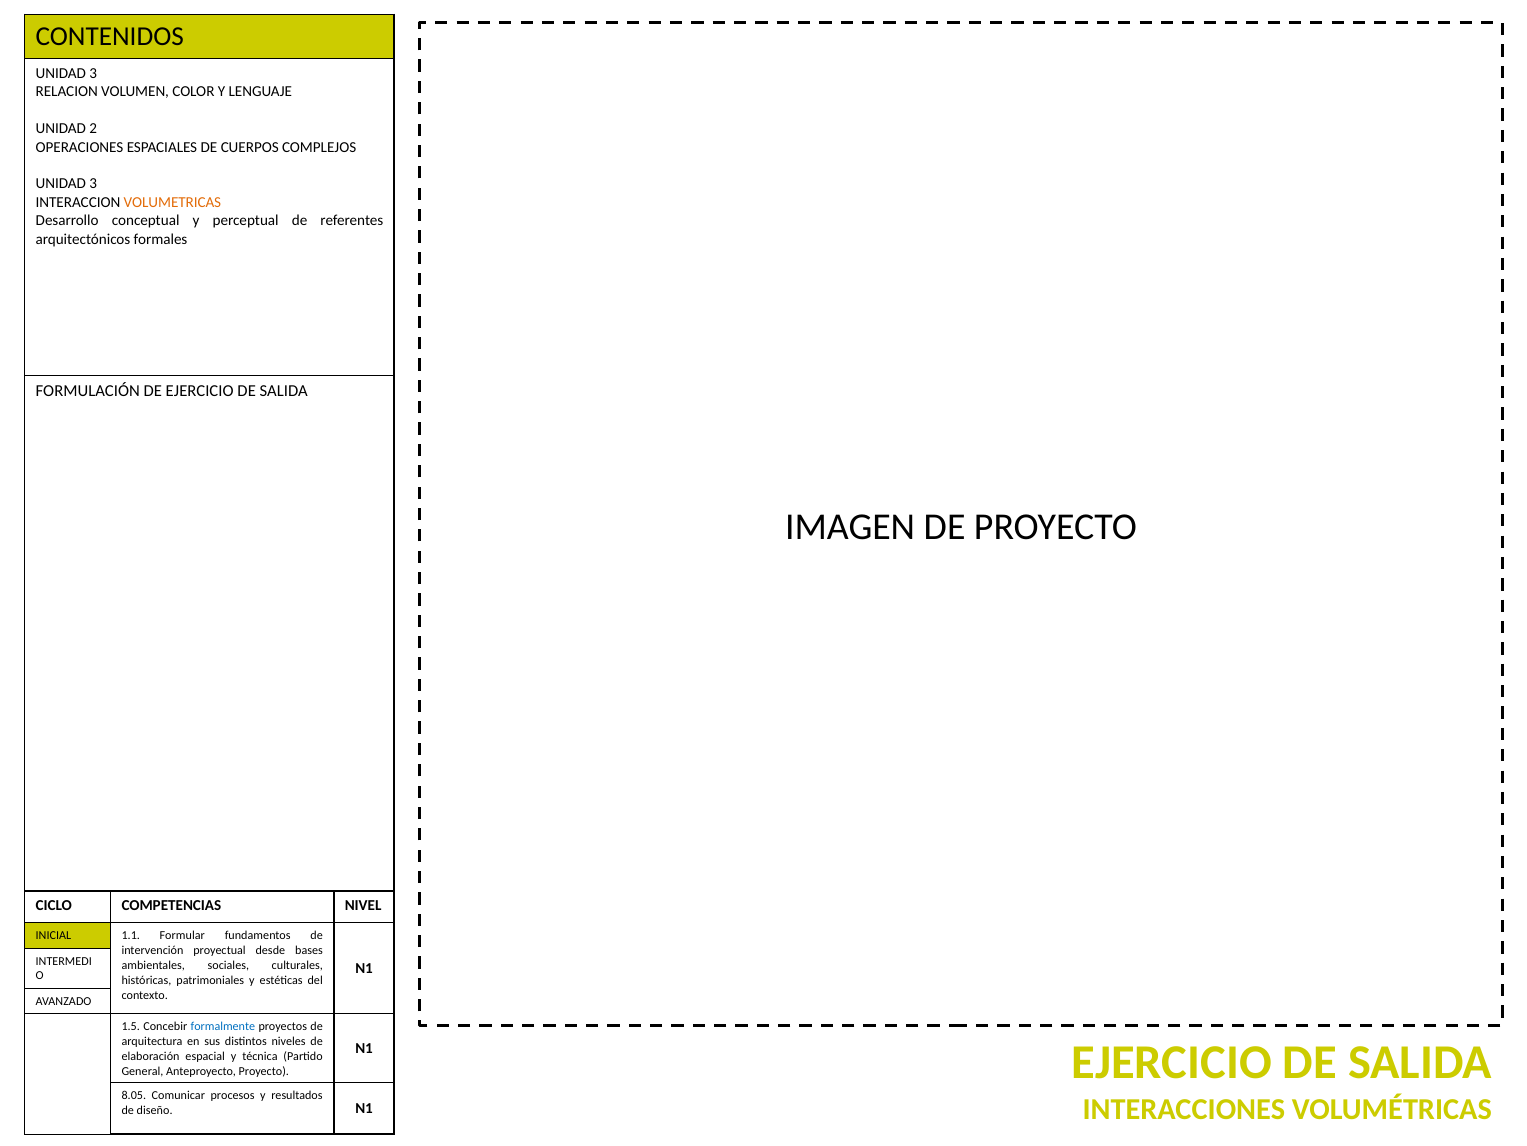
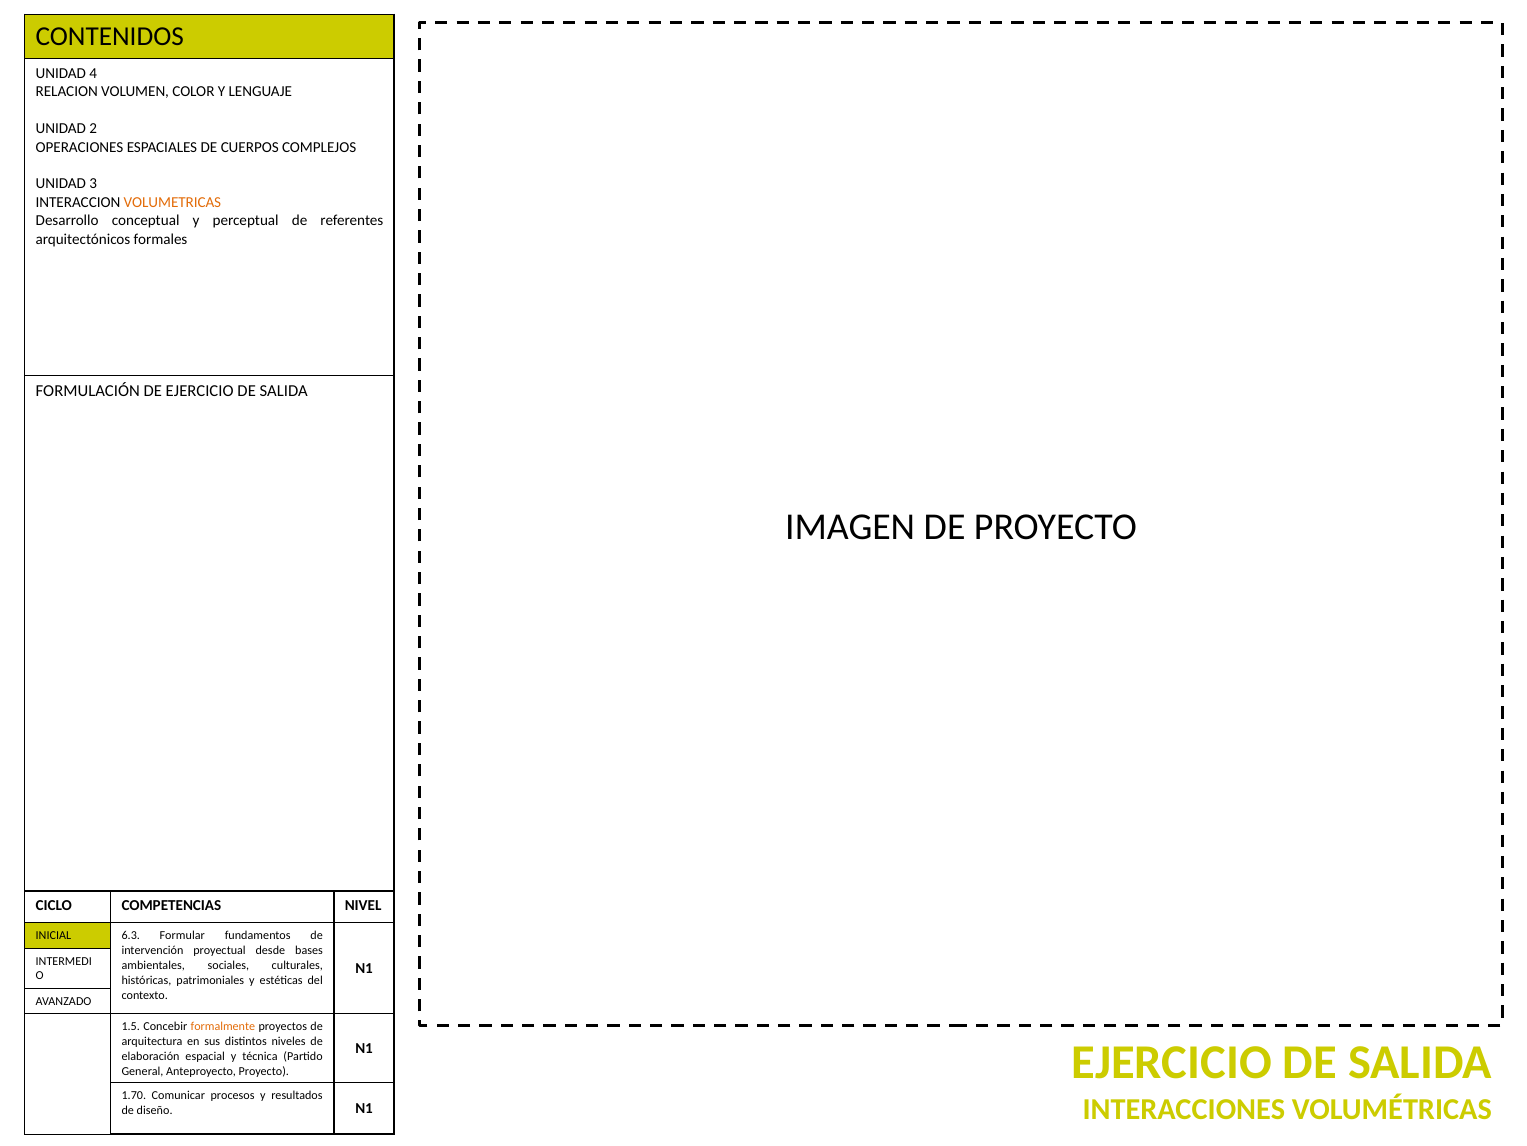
3: 3 -> 4 (93, 74)
1.1: 1.1 -> 6.3 (131, 935)
formalmente colour: blue -> orange (223, 1026)
8.05: 8.05 -> 1.70 (134, 1095)
